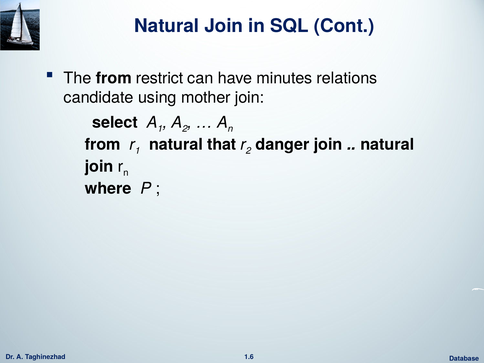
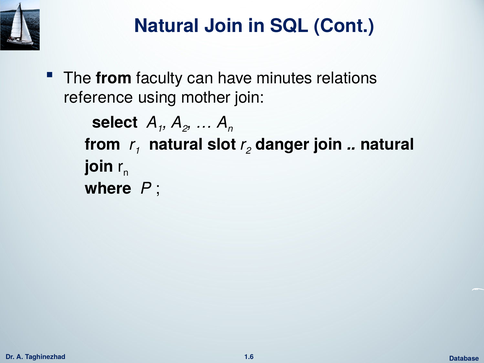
restrict: restrict -> faculty (160, 78)
candidate: candidate -> reference (99, 97)
that: that -> slot (222, 144)
